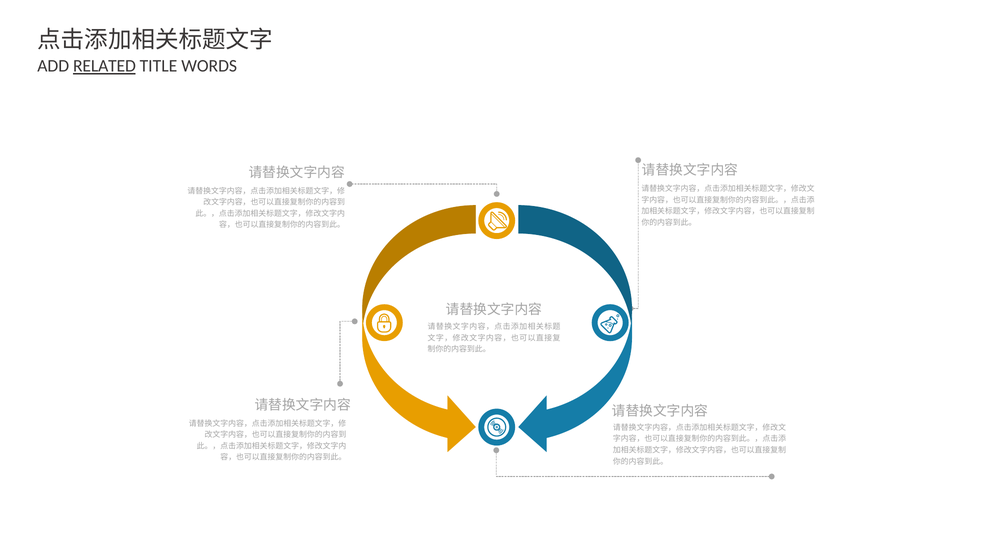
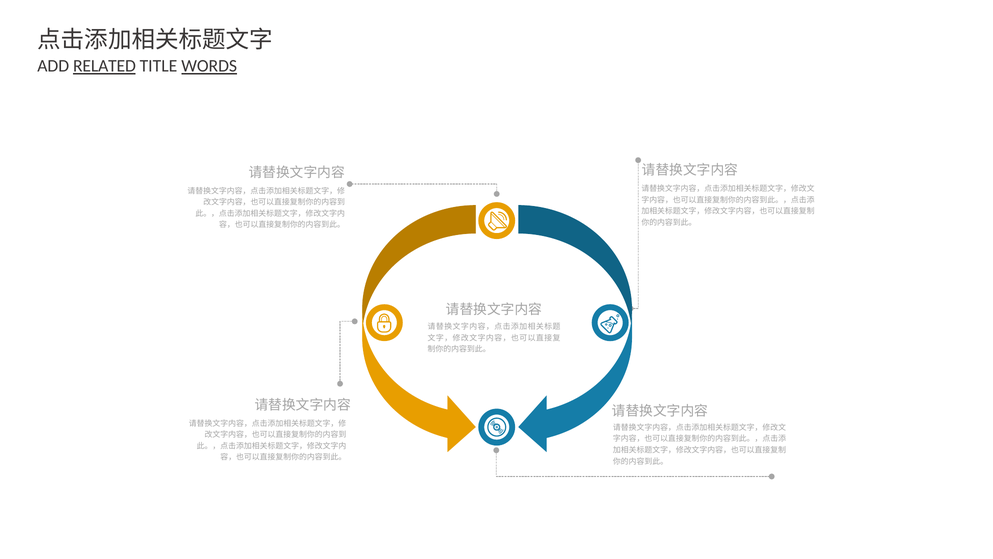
WORDS underline: none -> present (209, 66)
